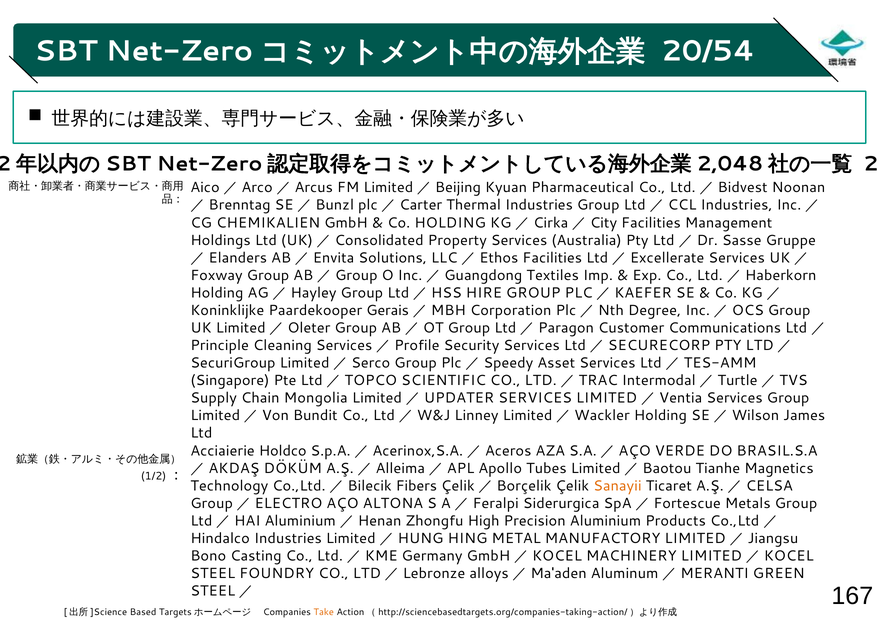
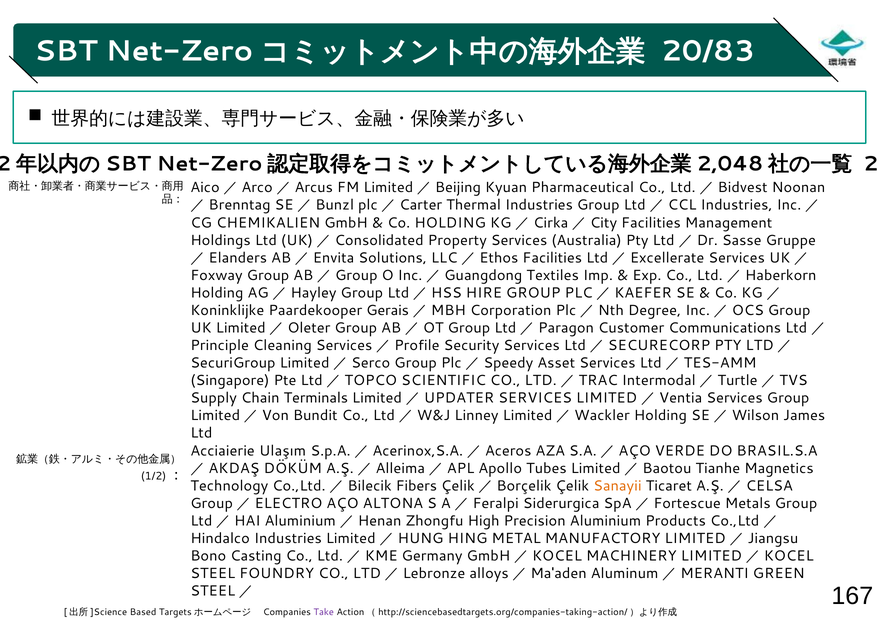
20/54: 20/54 -> 20/83 (708, 51)
Mongolia: Mongolia -> Terminals (316, 398)
Holdco: Holdco -> Ulaşım (283, 451)
Take colour: orange -> purple (324, 613)
